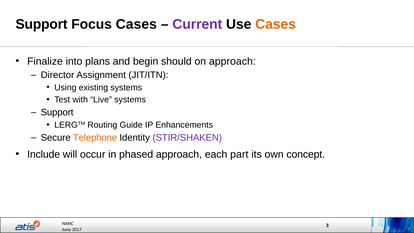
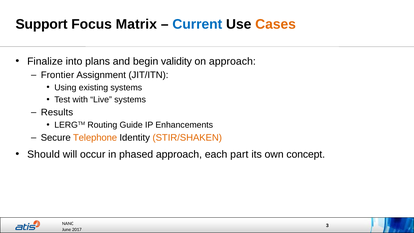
Focus Cases: Cases -> Matrix (136, 24)
Current colour: purple -> blue (197, 24)
should: should -> validity (176, 61)
Director: Director -> Frontier (58, 75)
Support: Support -> Results (57, 112)
STIR/SHAKEN colour: purple -> orange (187, 138)
Include: Include -> Should (44, 154)
